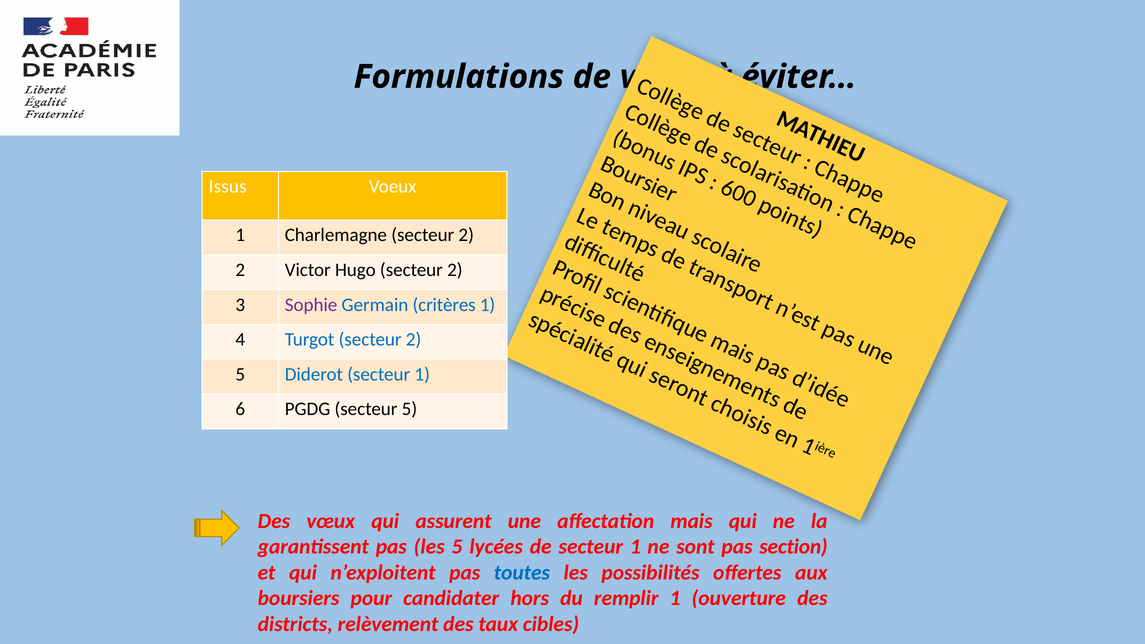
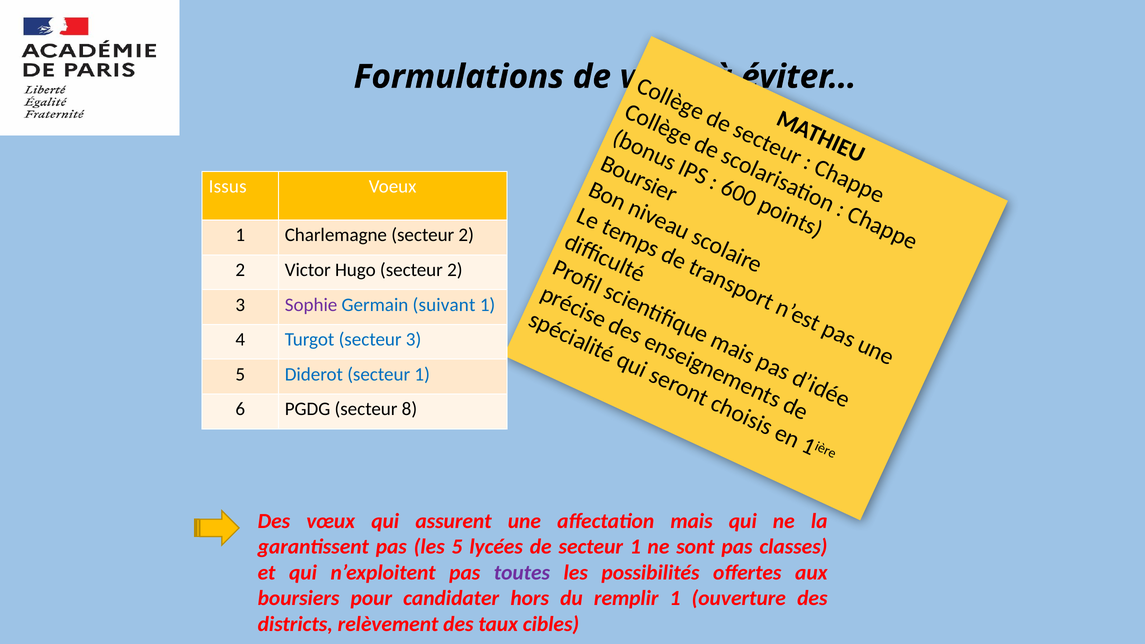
critères: critères -> suivant (444, 305)
Turgot secteur 2: 2 -> 3 (414, 340)
secteur 5: 5 -> 8 (409, 409)
section: section -> classes (793, 547)
toutes colour: blue -> purple (522, 572)
